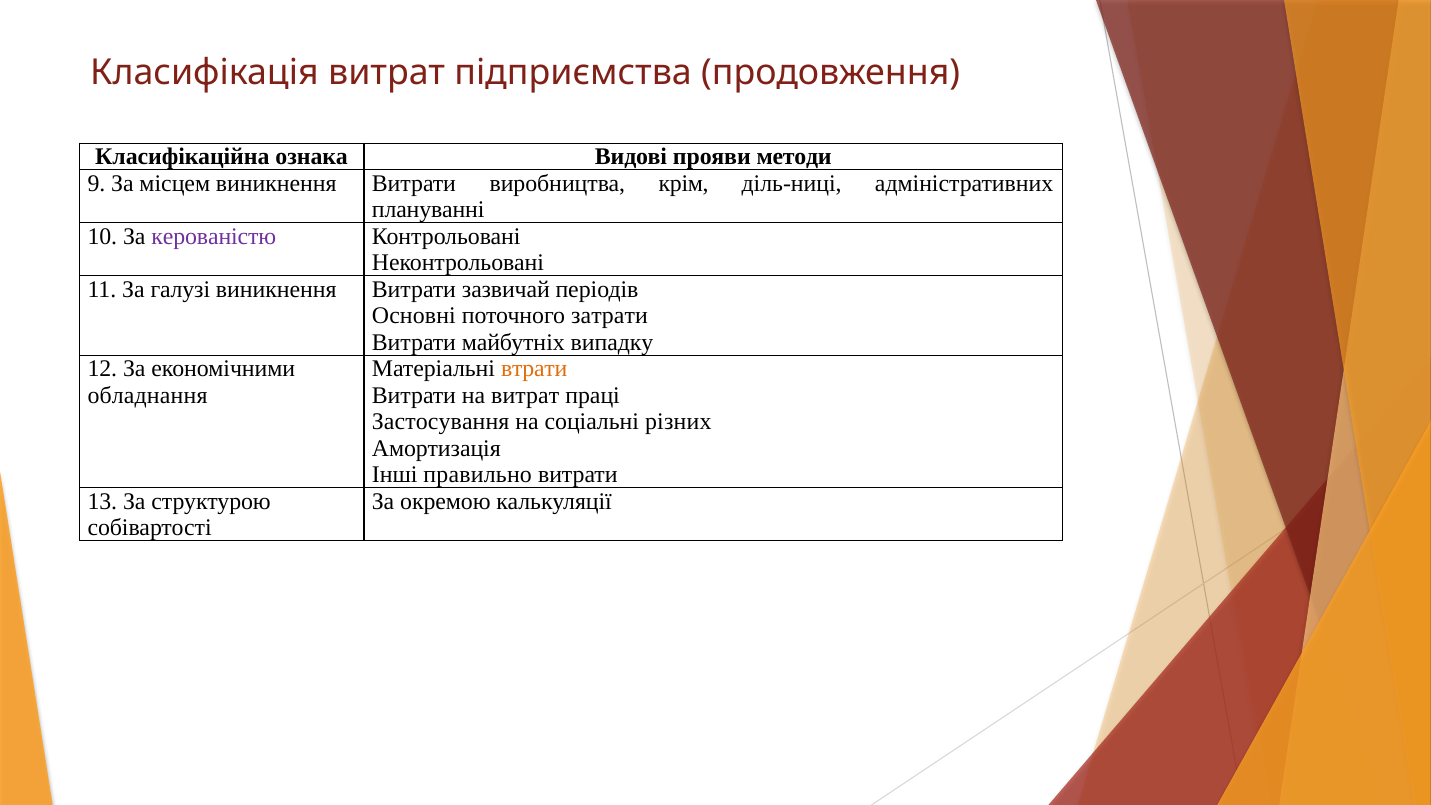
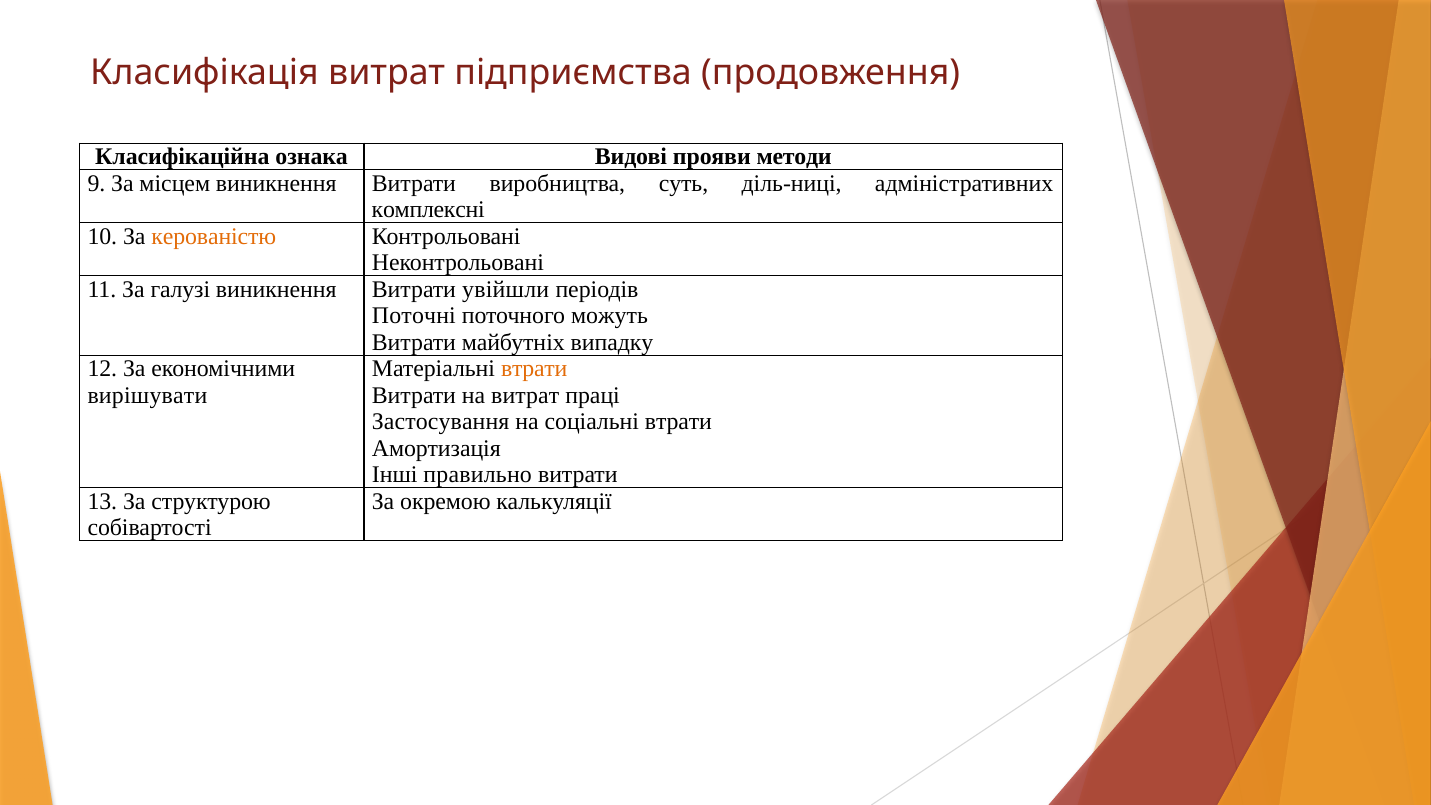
крім: крім -> суть (684, 183)
плануванні: плануванні -> комплексні (428, 210)
керованістю colour: purple -> orange (214, 236)
зазвичай: зазвичай -> увійшли (506, 289)
Основні: Основні -> Поточні (414, 316)
затрати: затрати -> можуть (609, 316)
обладнання: обладнання -> вирішувати (147, 395)
соціальні різних: різних -> втрати (678, 422)
